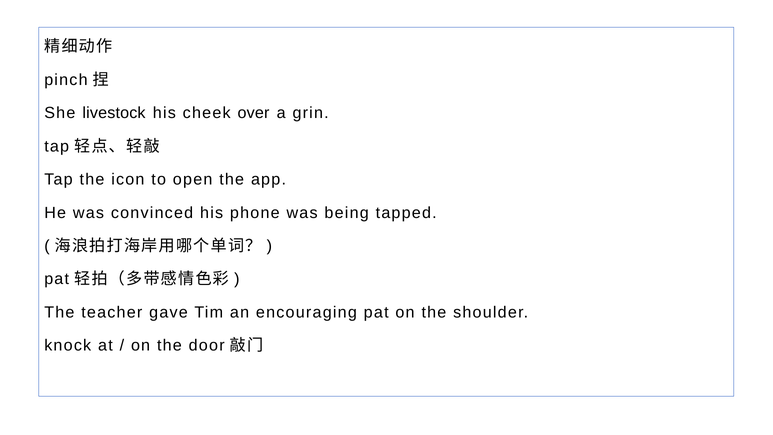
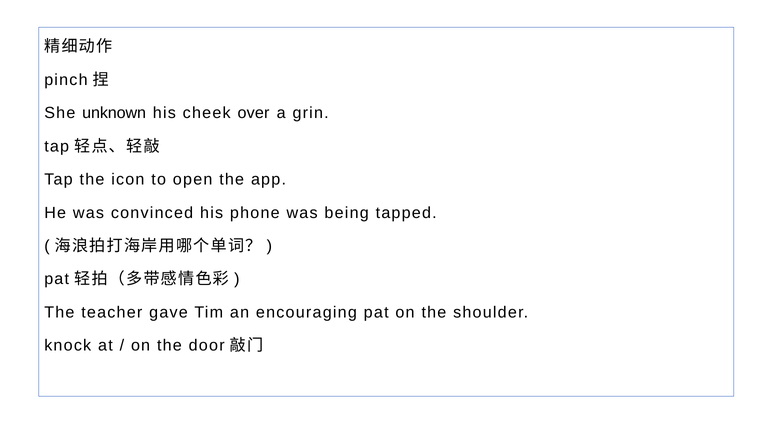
livestock: livestock -> unknown (114, 113)
